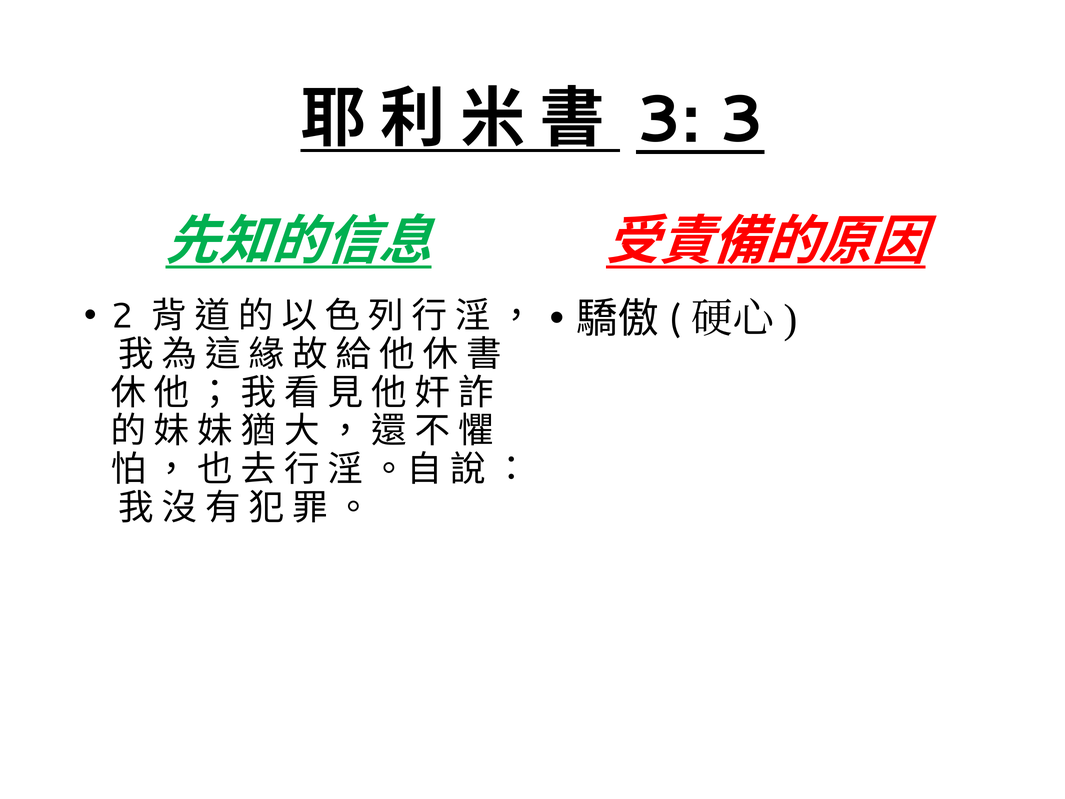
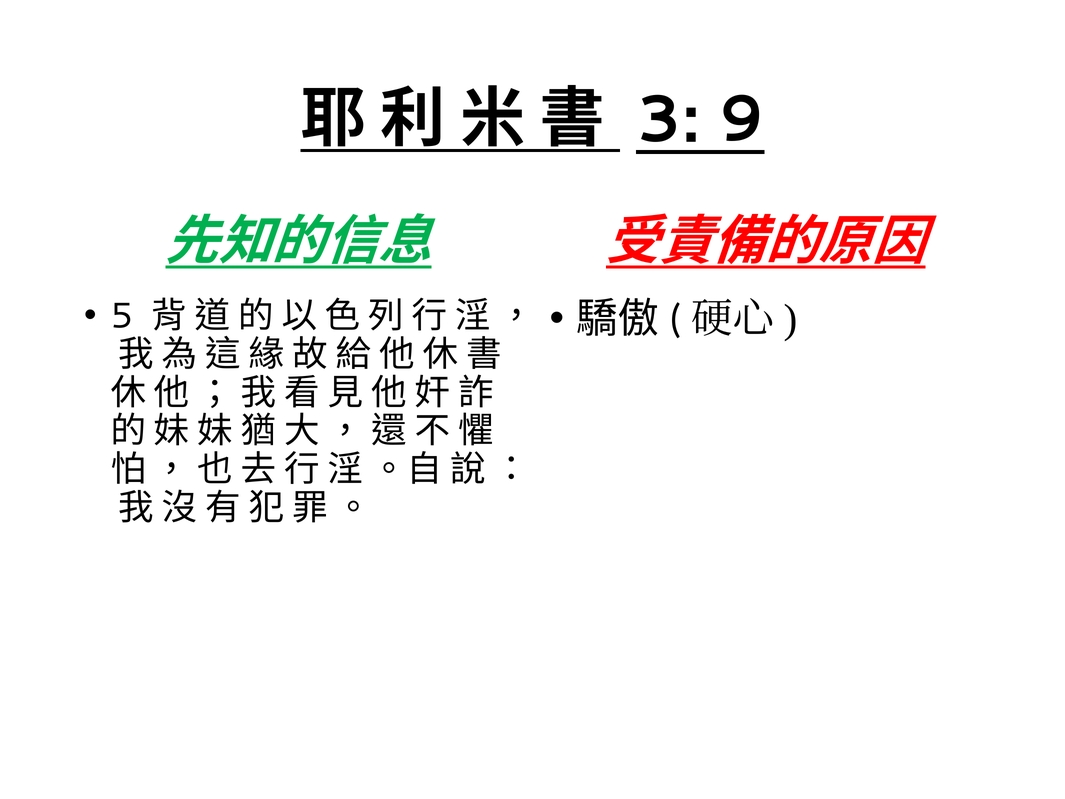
3 3: 3 -> 9 (741, 119)
2: 2 -> 5 (122, 316)
